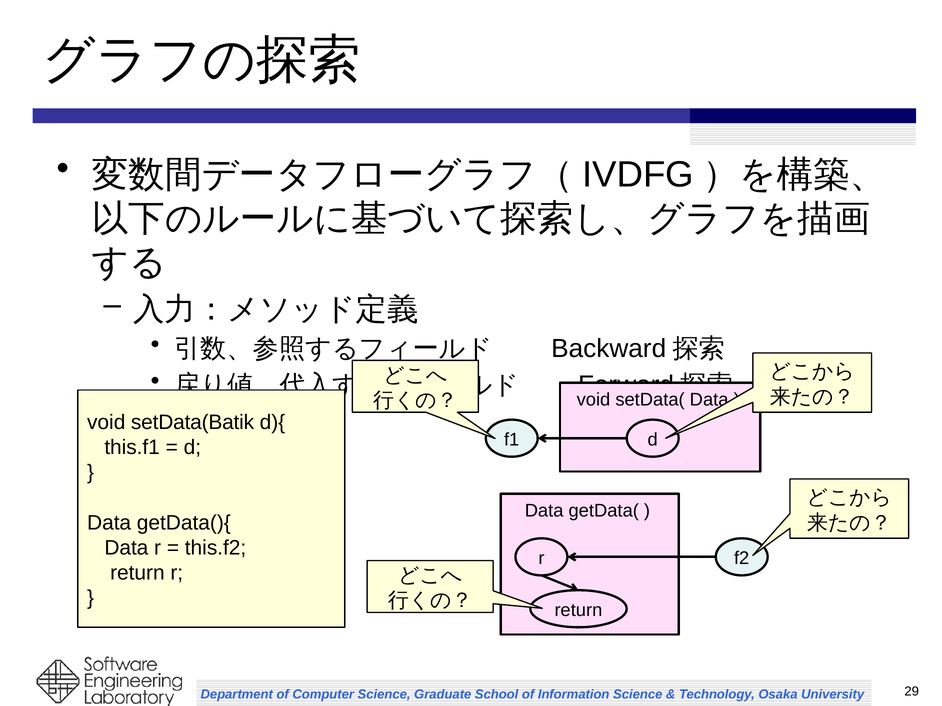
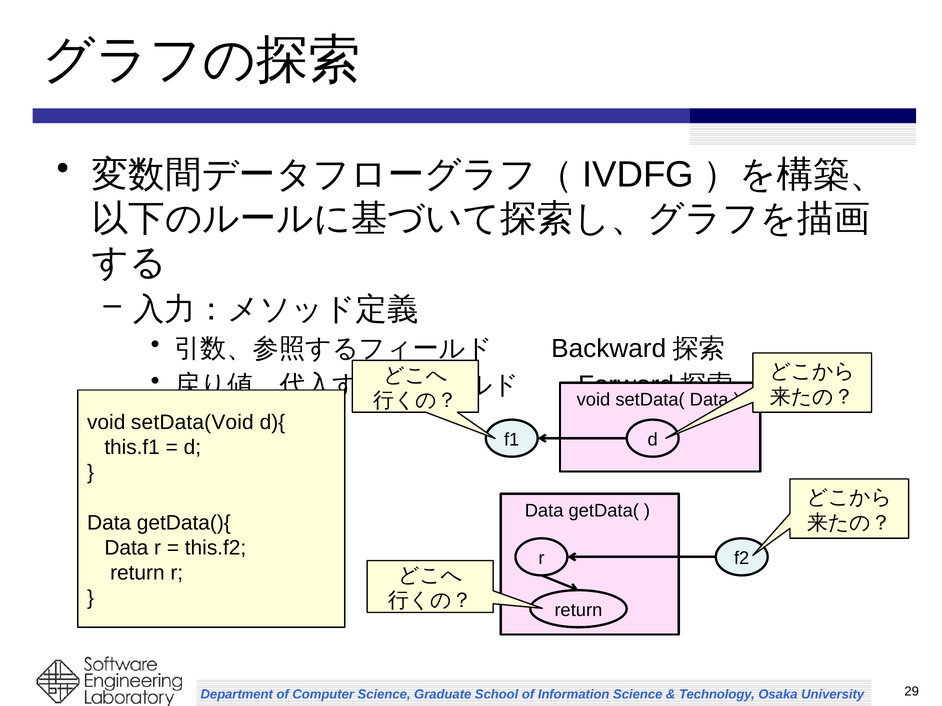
setData(Batik: setData(Batik -> setData(Void (192, 423)
